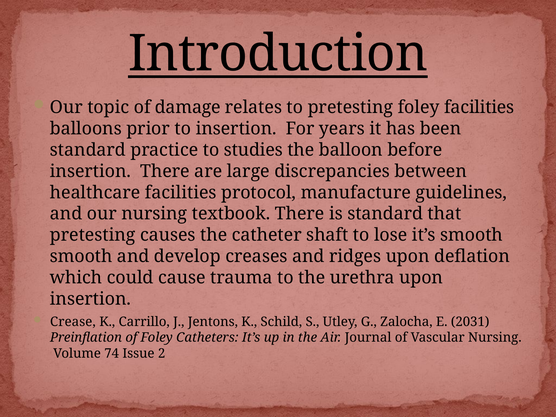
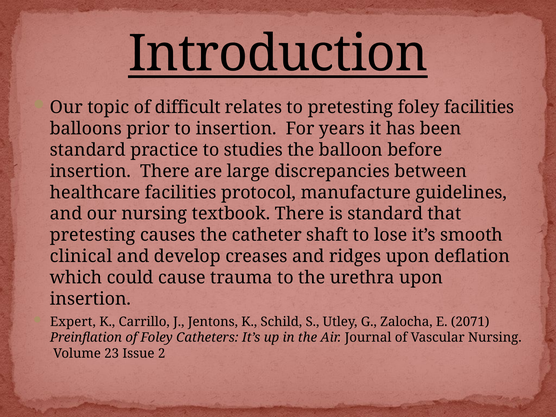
damage: damage -> difficult (188, 107)
smooth: smooth -> clinical (81, 256)
Crease: Crease -> Expert (73, 322)
2031: 2031 -> 2071 (470, 322)
74: 74 -> 23 (112, 353)
